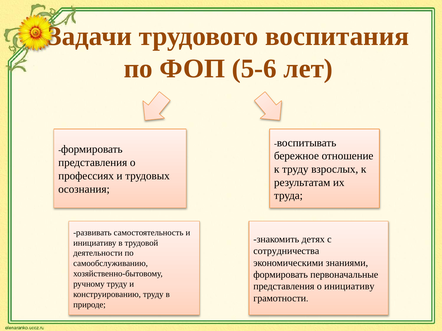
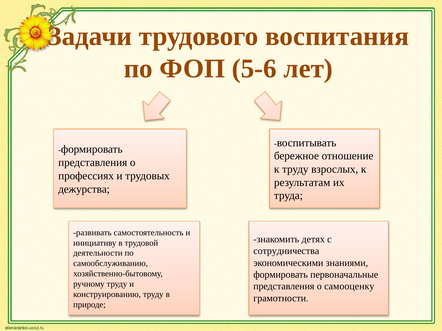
осознания: осознания -> дежурства (84, 189)
о инициативу: инициативу -> самооценку (349, 287)
